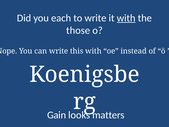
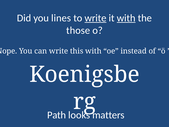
each: each -> lines (61, 18)
write underline: none -> present (95, 18)
Gain: Gain -> Path (57, 115)
